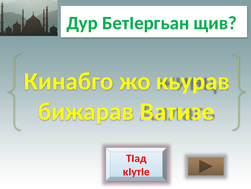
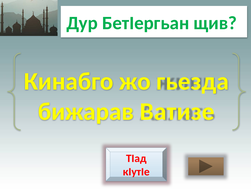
кьурав: кьурав -> гьезда (193, 81)
